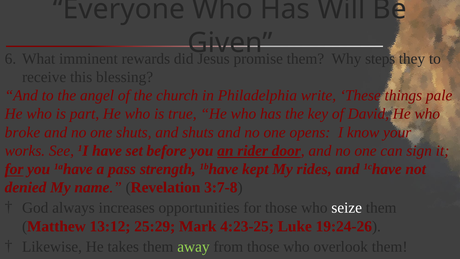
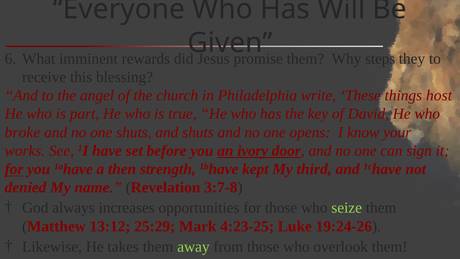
pale: pale -> host (439, 95)
rider: rider -> ivory (253, 151)
pass: pass -> then (122, 169)
rides: rides -> third (314, 169)
seize colour: white -> light green (347, 208)
